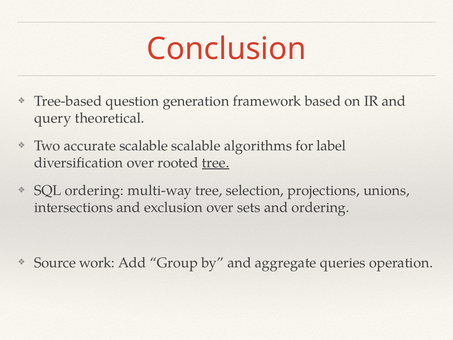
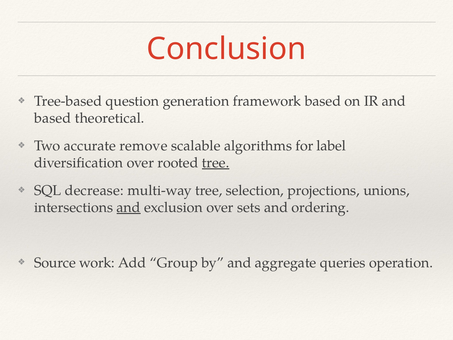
query: query -> based (53, 118)
accurate scalable: scalable -> remove (143, 146)
SQL ordering: ordering -> decrease (94, 190)
and underline: none -> present (129, 207)
